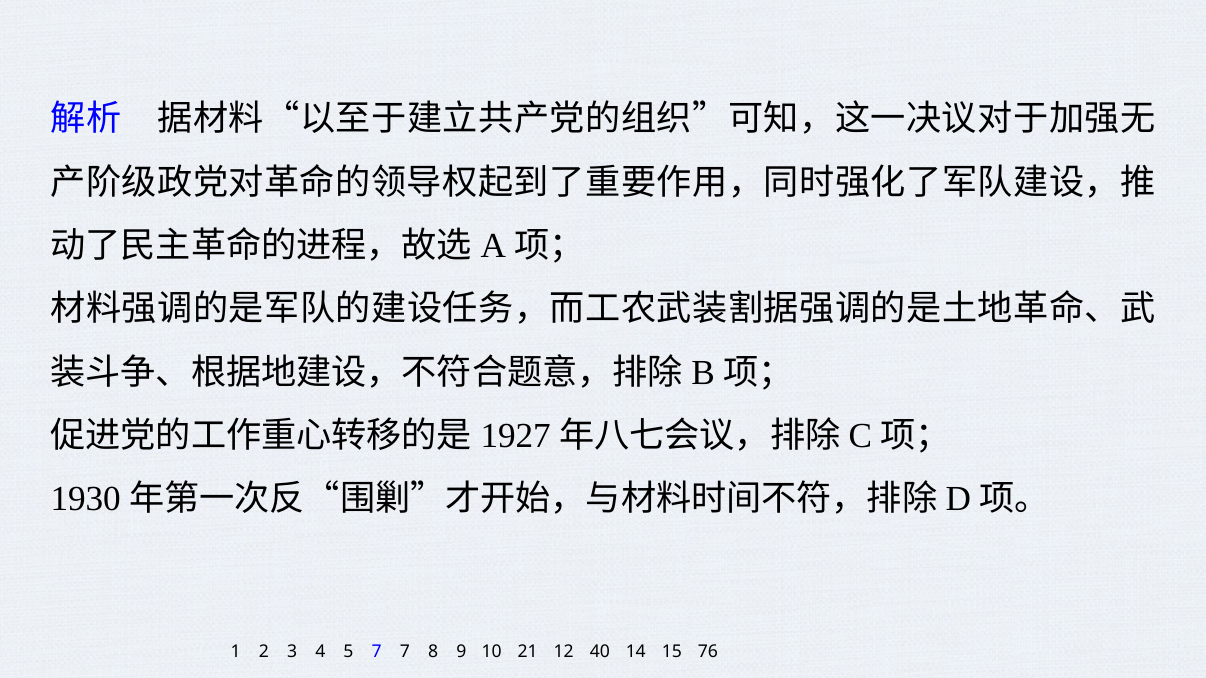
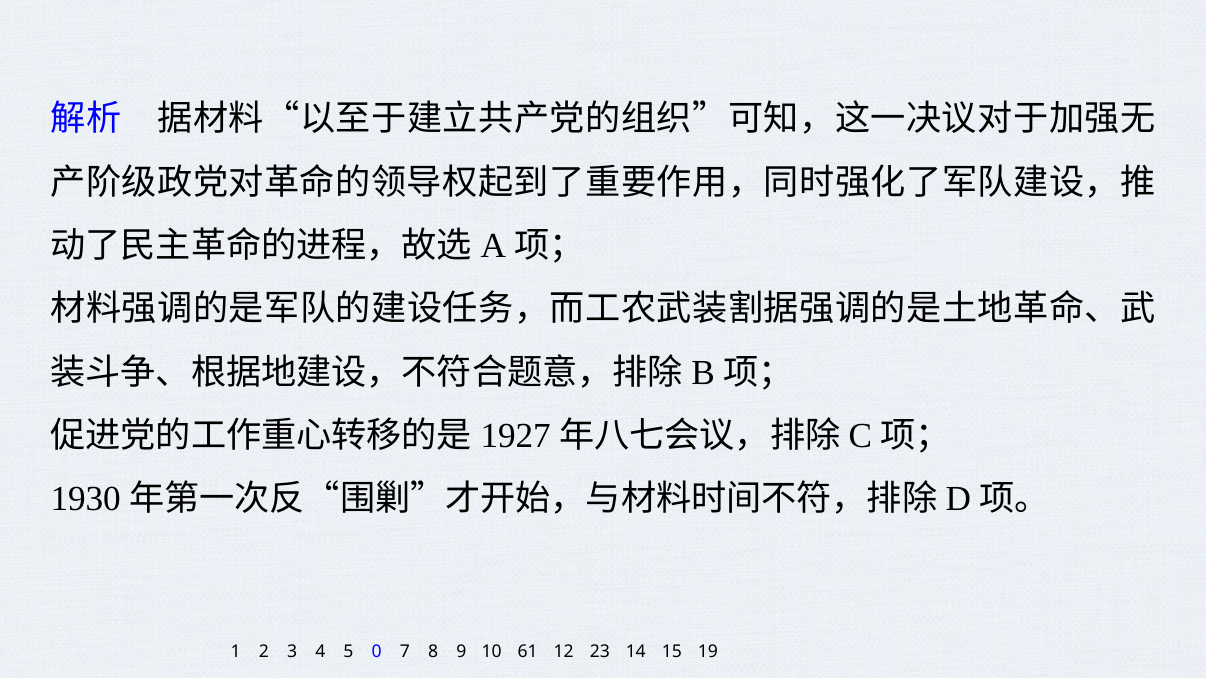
5 7: 7 -> 0 (377, 652)
21: 21 -> 61 (528, 652)
40: 40 -> 23 (600, 652)
76: 76 -> 19 (708, 652)
